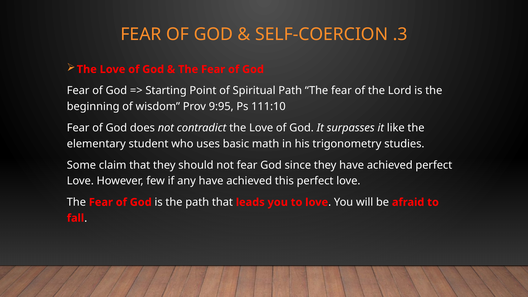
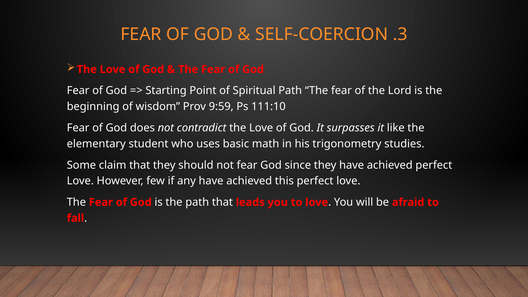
9:95: 9:95 -> 9:59 (221, 107)
